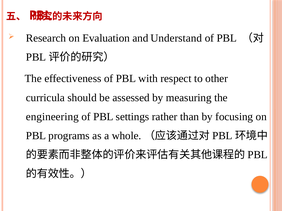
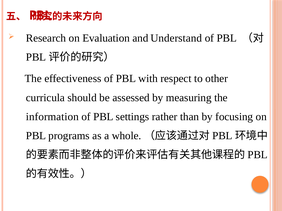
engineering: engineering -> information (52, 117)
